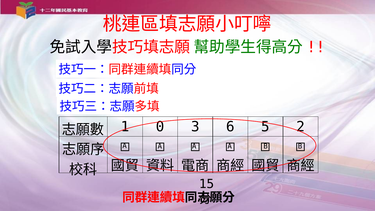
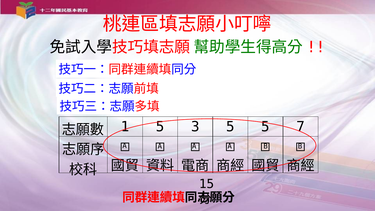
1 0: 0 -> 5 (160, 127)
3 6: 6 -> 5 (230, 127)
2: 2 -> 7 (301, 127)
